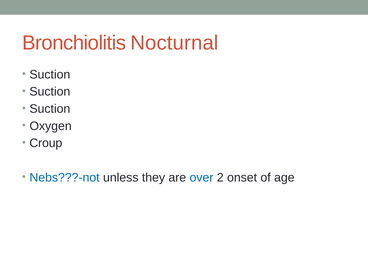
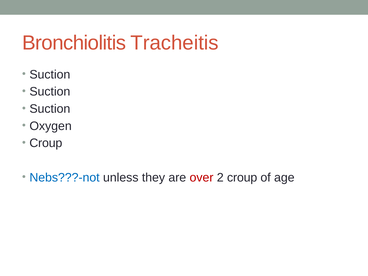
Nocturnal: Nocturnal -> Tracheitis (174, 43)
over colour: blue -> red (202, 177)
2 onset: onset -> croup (242, 177)
